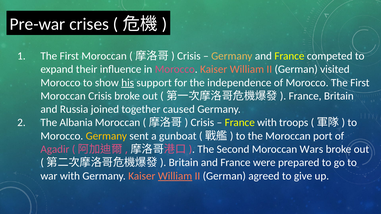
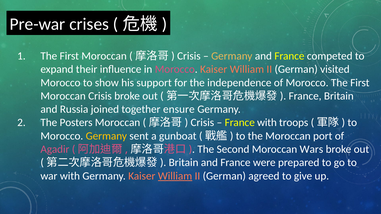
his underline: present -> none (128, 83)
caused: caused -> ensure (179, 109)
Albania: Albania -> Posters (76, 123)
